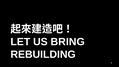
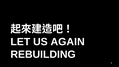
BRING: BRING -> AGAIN (68, 42)
